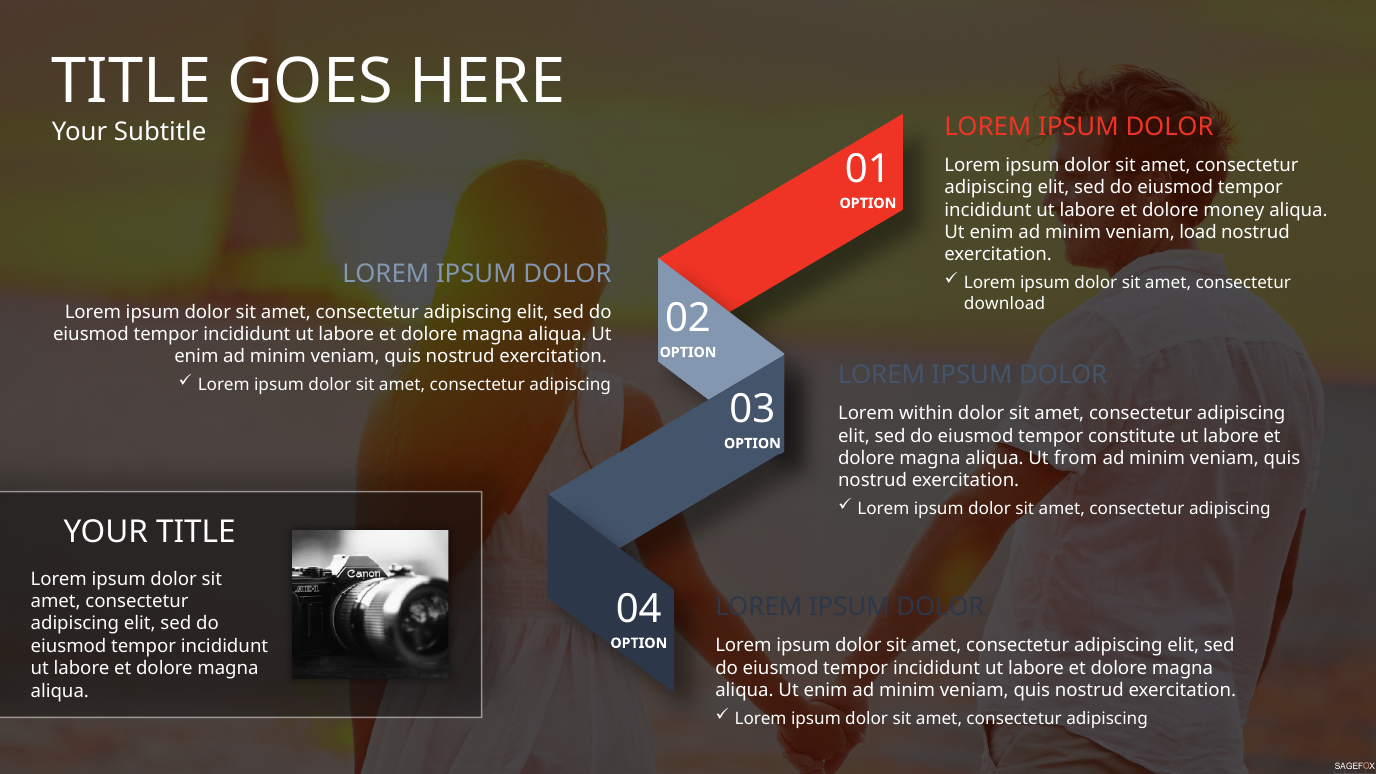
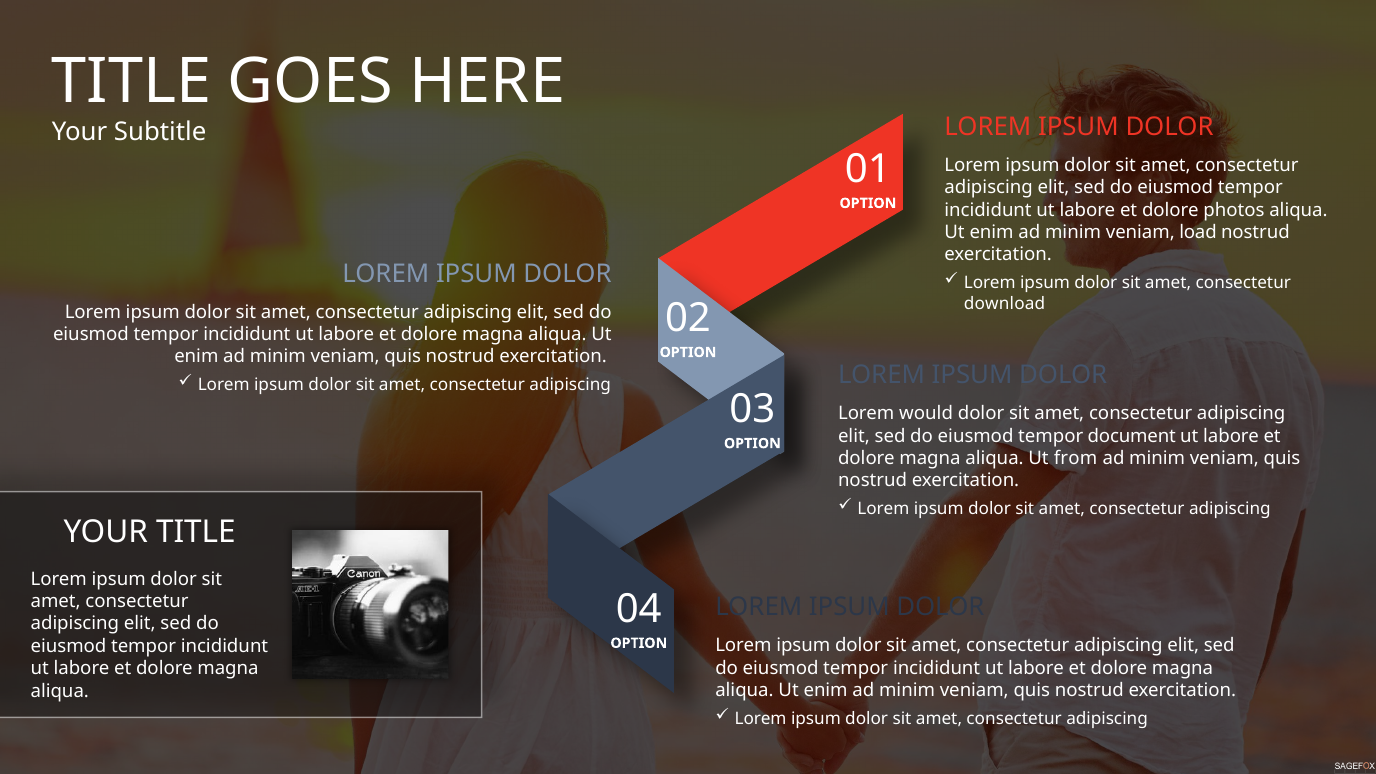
money: money -> photos (1234, 210)
within: within -> would (926, 414)
constitute: constitute -> document (1132, 436)
